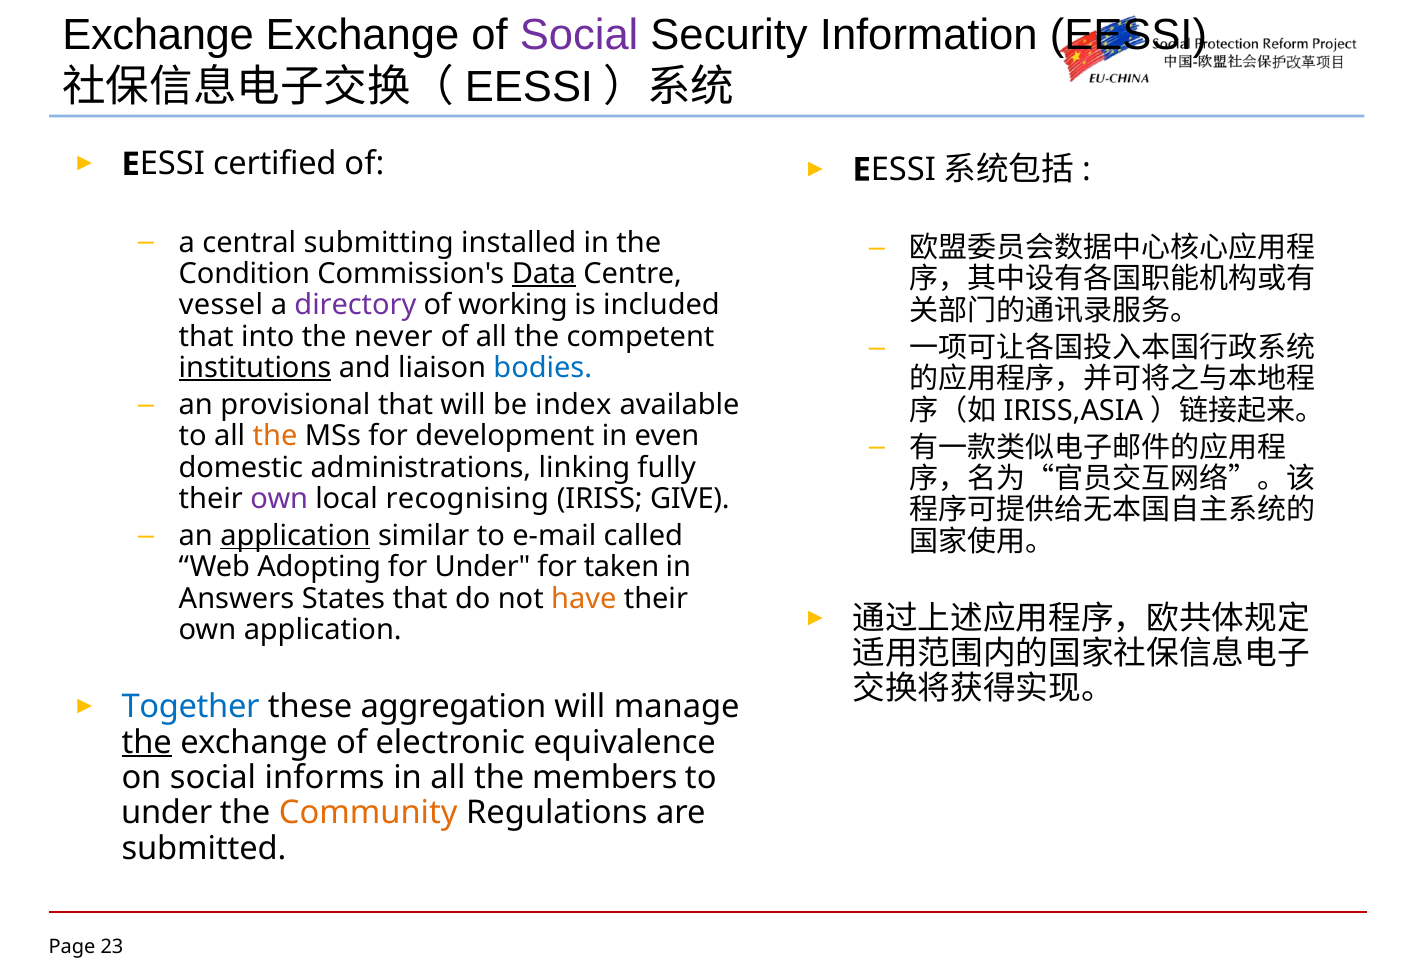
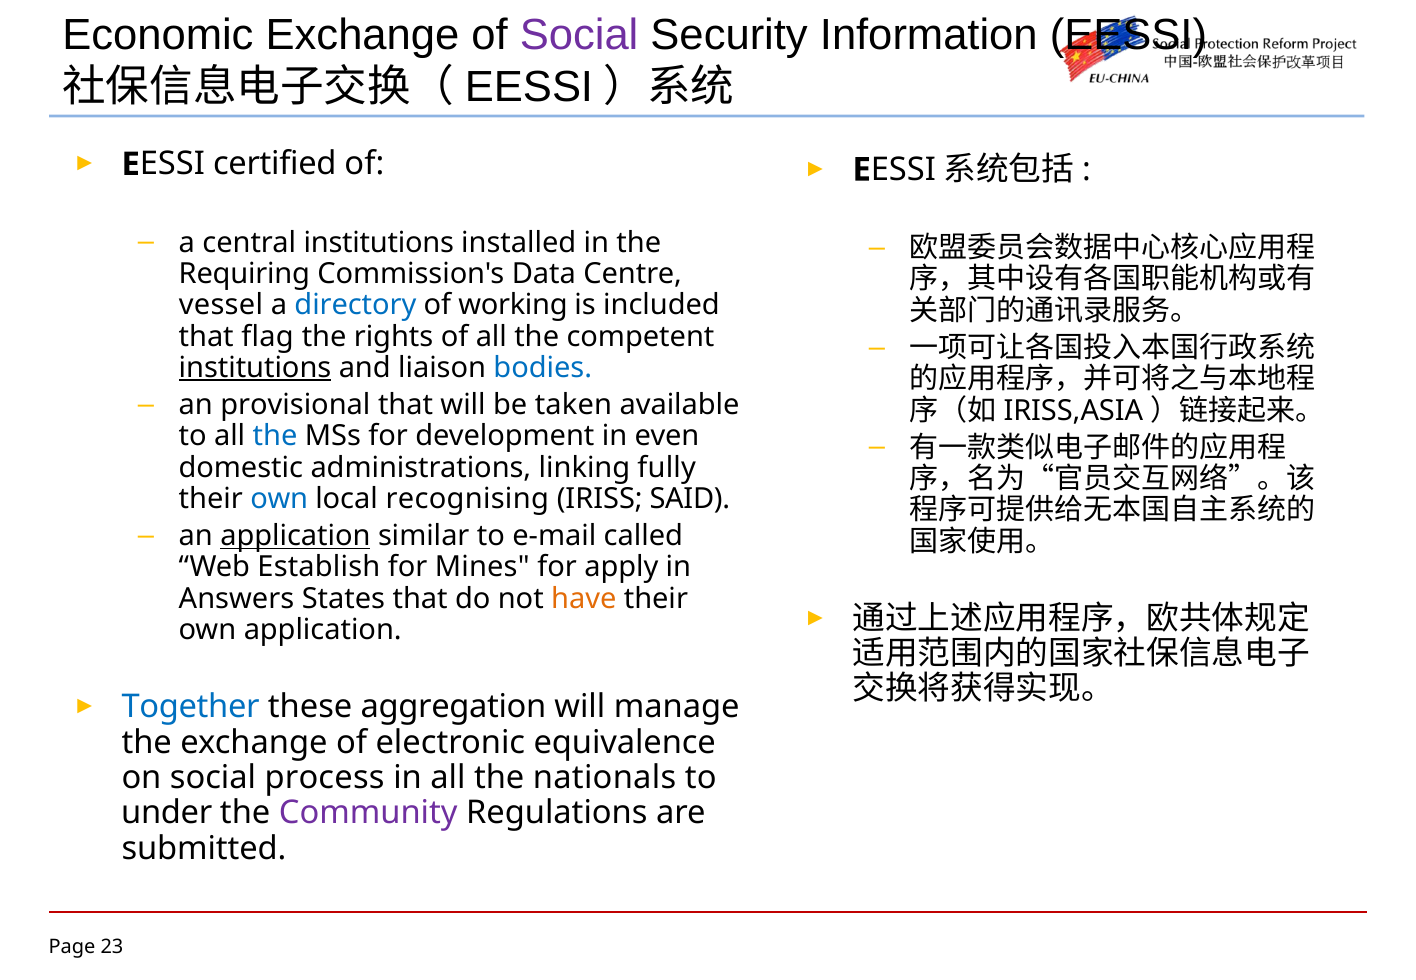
Exchange: Exchange -> Economic (158, 35)
central submitting: submitting -> institutions (379, 243)
Condition: Condition -> Requiring (244, 274)
Data underline: present -> none (544, 274)
directory colour: purple -> blue (355, 305)
into: into -> flag (268, 337)
never: never -> rights (394, 337)
index: index -> taken (573, 405)
the colour: orange -> blue (275, 436)
own colour: purple -> blue (279, 499)
GIVE: GIVE -> SAID (690, 499)
Adopting: Adopting -> Establish (319, 568)
for Under: Under -> Mines (482, 568)
taken: taken -> apply (621, 568)
the underline: present -> none (147, 743)
informs: informs -> process (325, 778)
members: members -> nationals (605, 778)
Community colour: orange -> purple (368, 813)
